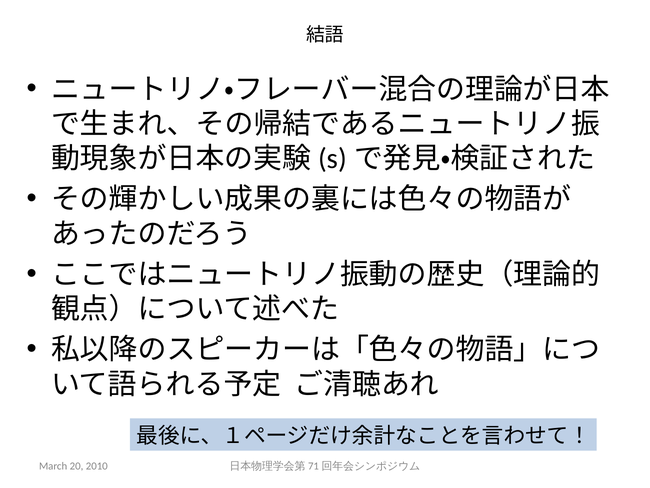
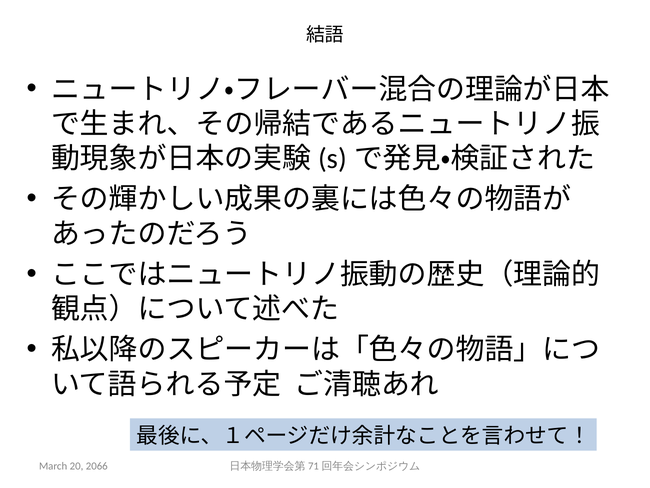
2010: 2010 -> 2066 (97, 466)
